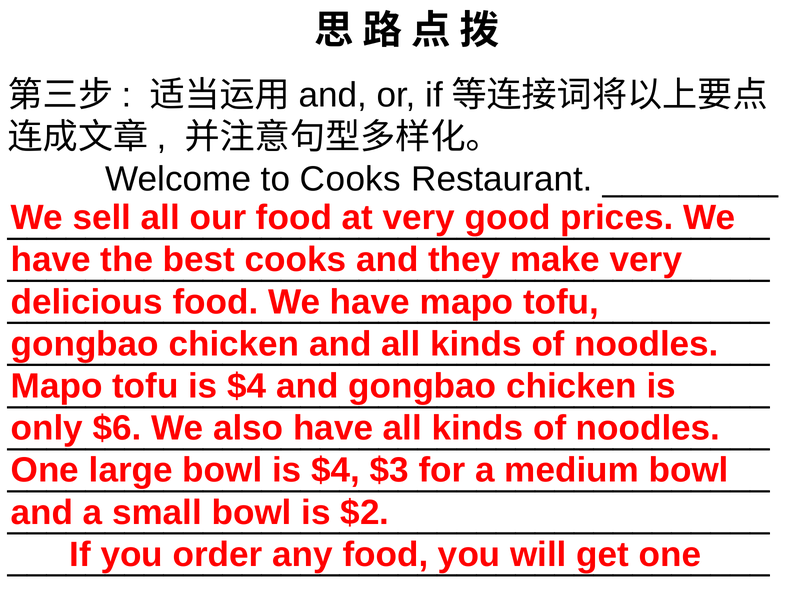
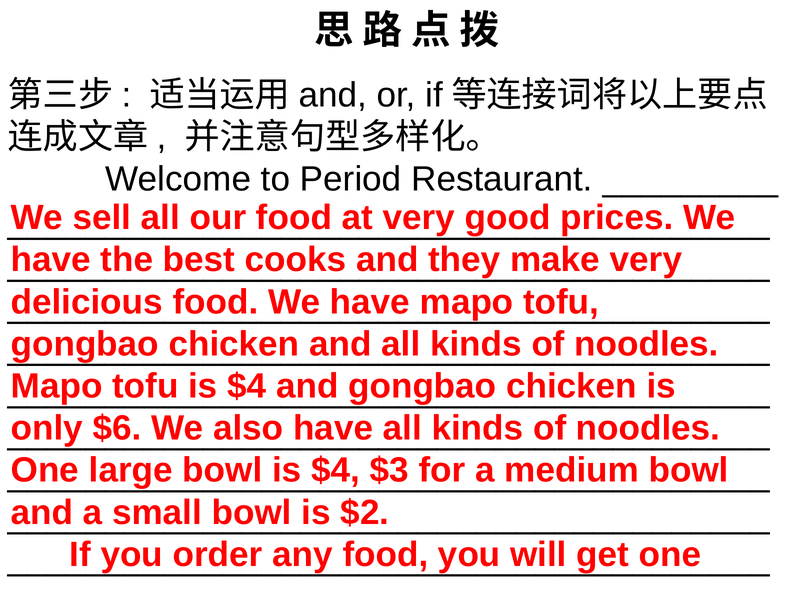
to Cooks: Cooks -> Period (351, 180)
